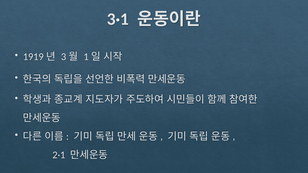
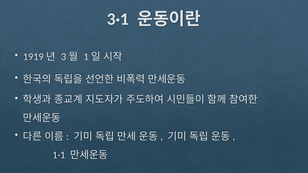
2·1: 2·1 -> 1·1 (59, 155)
